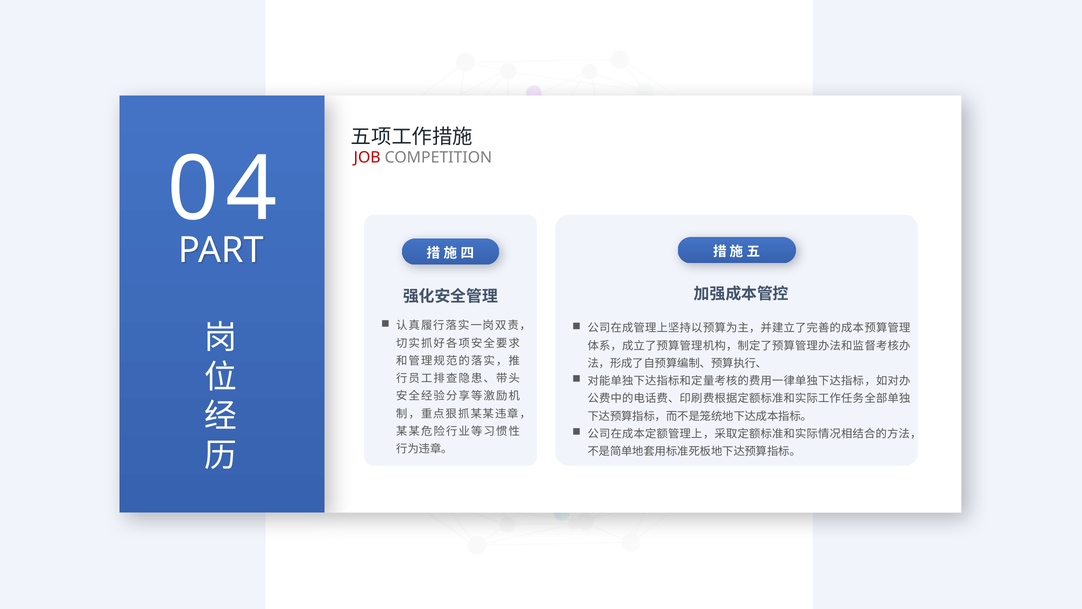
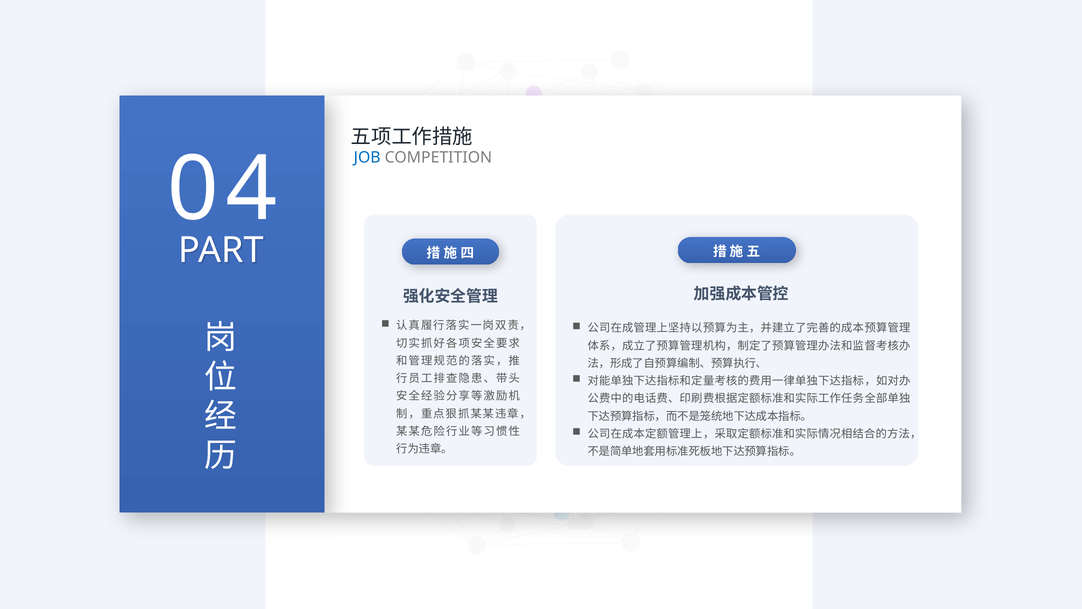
JOB colour: red -> blue (367, 158)
